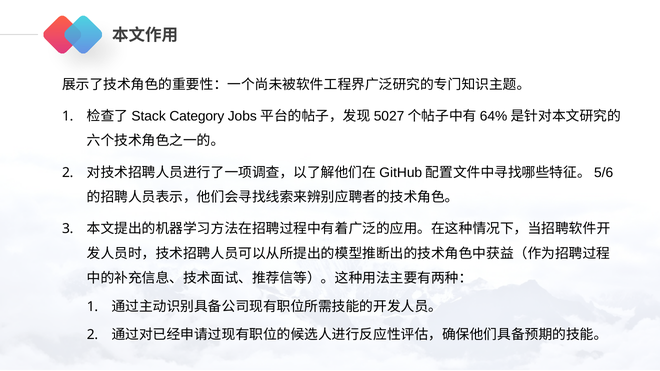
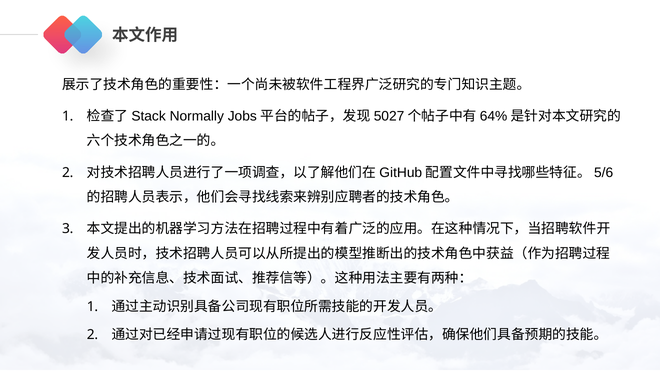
Category: Category -> Normally (197, 116)
